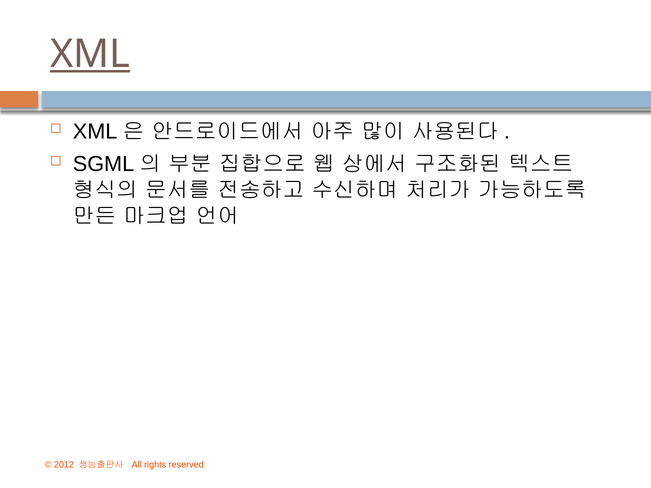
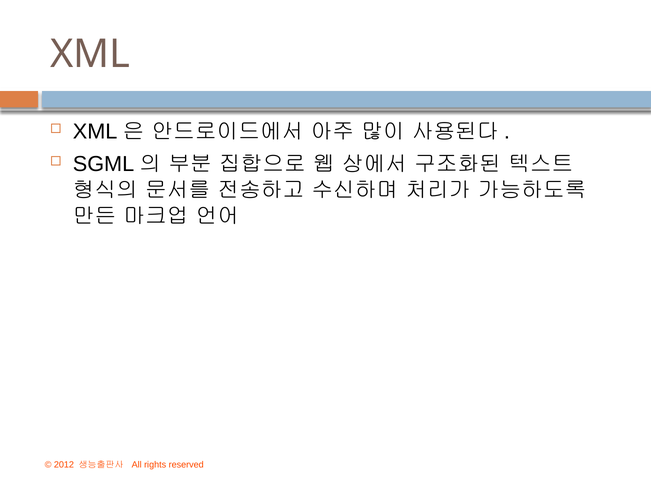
XML underline: present -> none (90, 54)
